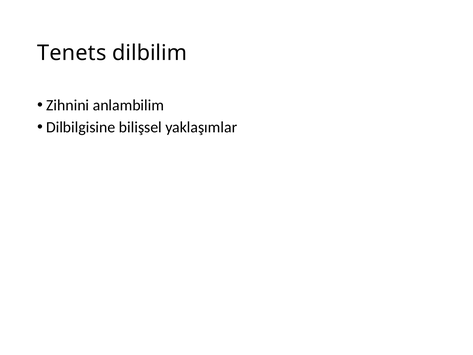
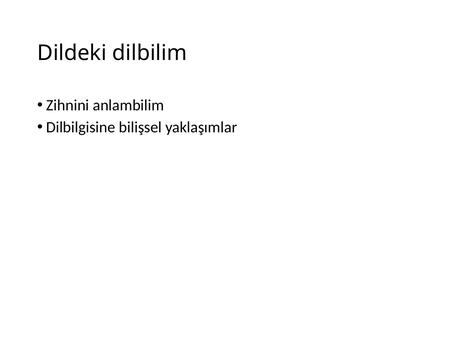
Tenets: Tenets -> Dildeki (72, 53)
